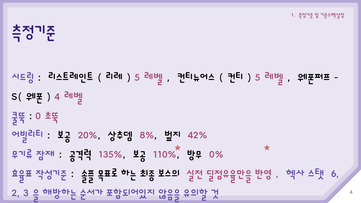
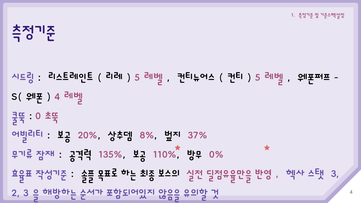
42%: 42% -> 37% (198, 133)
6: 6 -> 3 (335, 172)
